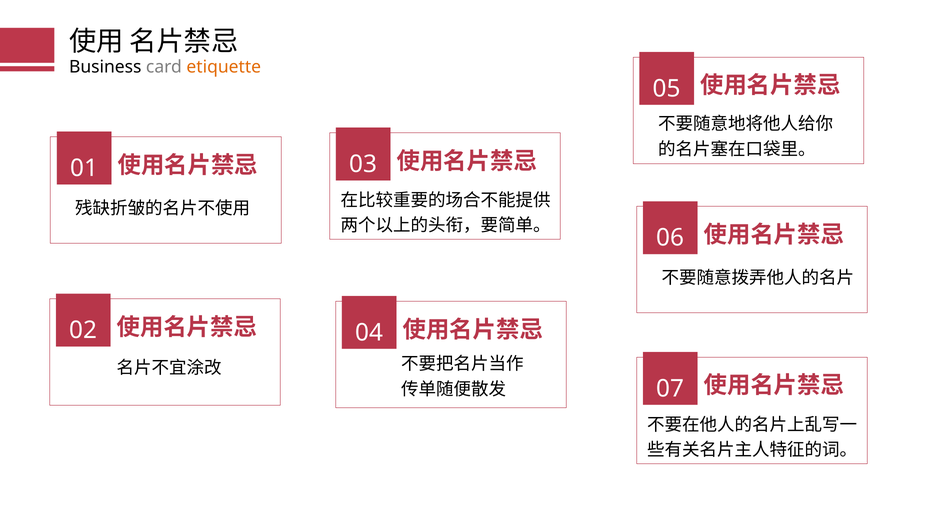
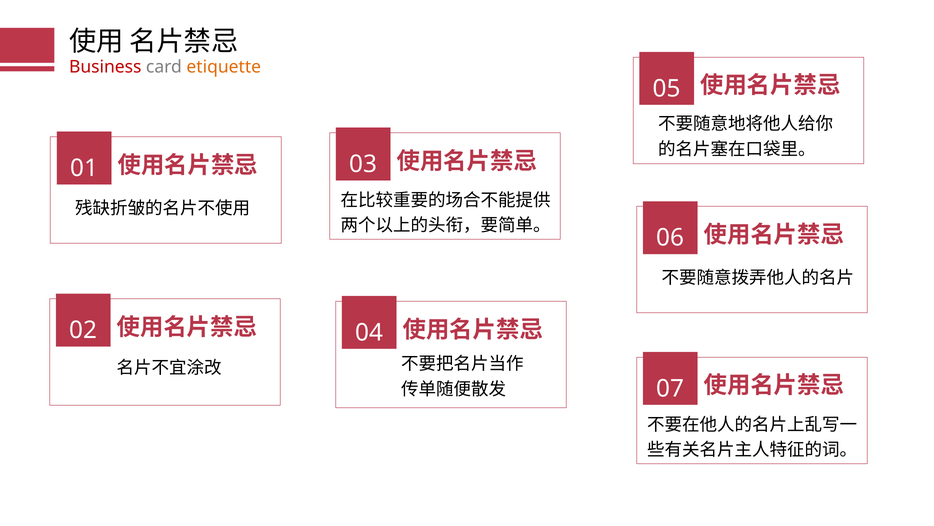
Business colour: black -> red (105, 67)
